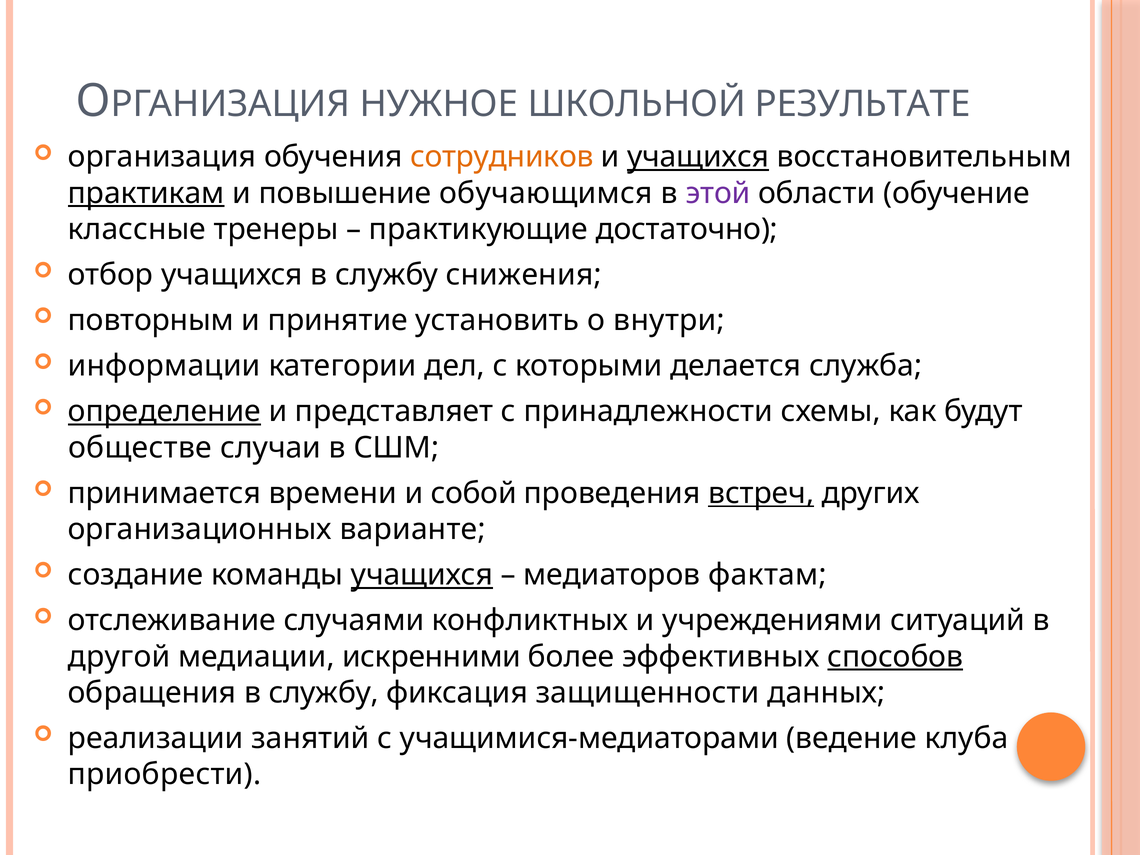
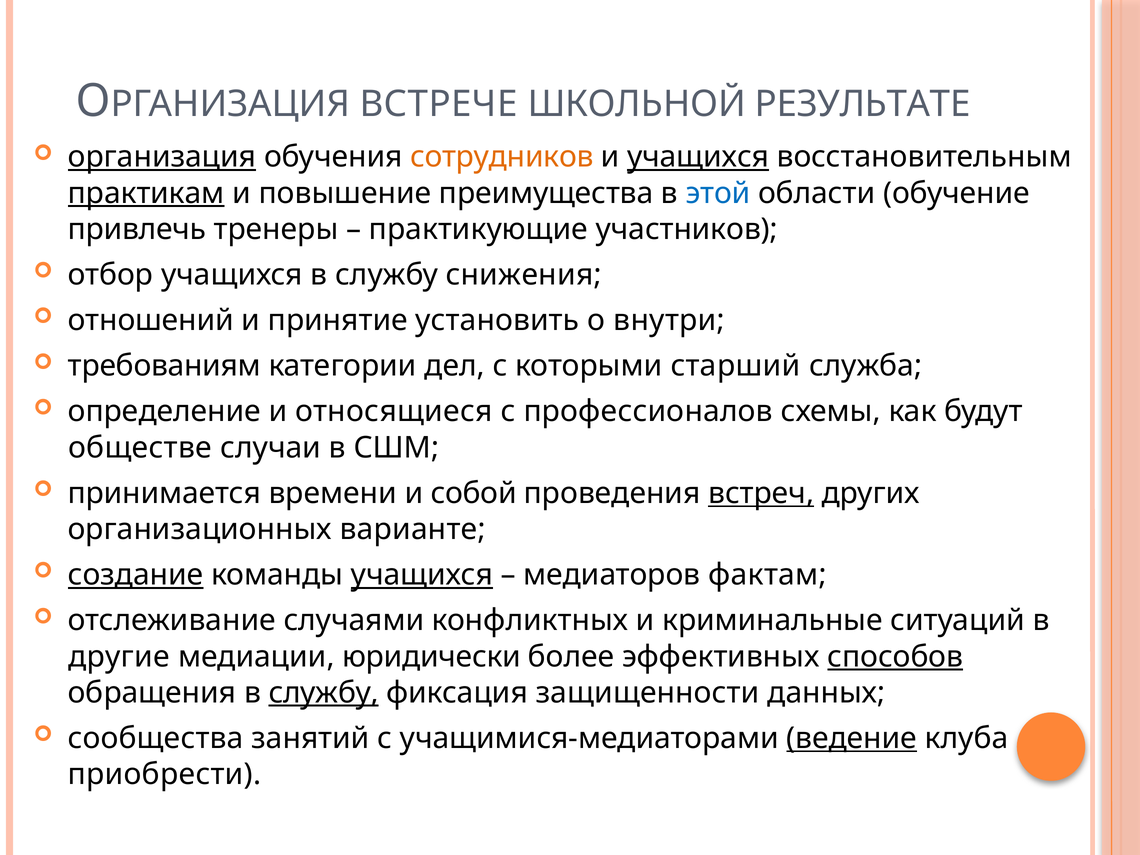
НУЖНОЕ: НУЖНОЕ -> ВСТРЕЧЕ (439, 104)
организация underline: none -> present (162, 157)
обучающимся: обучающимся -> преимущества (546, 193)
этой colour: purple -> blue (718, 193)
классные: классные -> привлечь (137, 229)
достаточно: достаточно -> участников (687, 229)
повторным: повторным -> отношений (151, 320)
информации: информации -> требованиям (164, 366)
делается: делается -> старший (736, 366)
определение underline: present -> none (164, 412)
представляет: представляет -> относящиеся (394, 412)
принадлежности: принадлежности -> профессионалов (648, 412)
создание underline: none -> present (136, 575)
учреждениями: учреждениями -> криминальные (773, 621)
другой: другой -> другие (119, 657)
искренними: искренними -> юридически (432, 657)
службу underline: none -> present (324, 693)
реализации: реализации -> сообщества (156, 738)
ведение underline: none -> present (852, 738)
